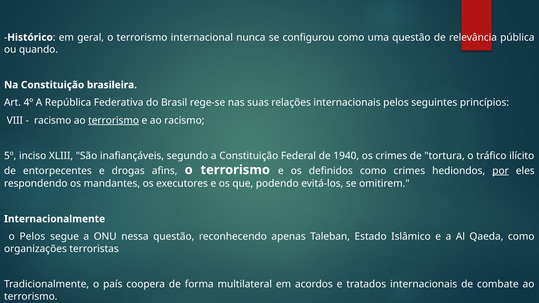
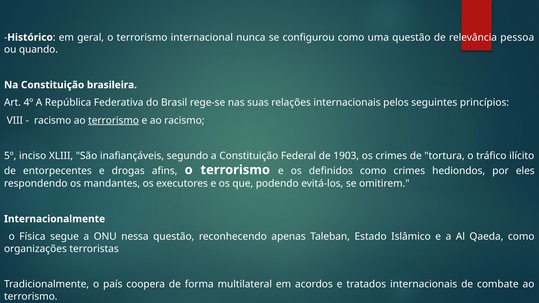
pública: pública -> pessoa (517, 37)
1940: 1940 -> 1903 (346, 156)
por underline: present -> none (501, 171)
o Pelos: Pelos -> Física (32, 237)
